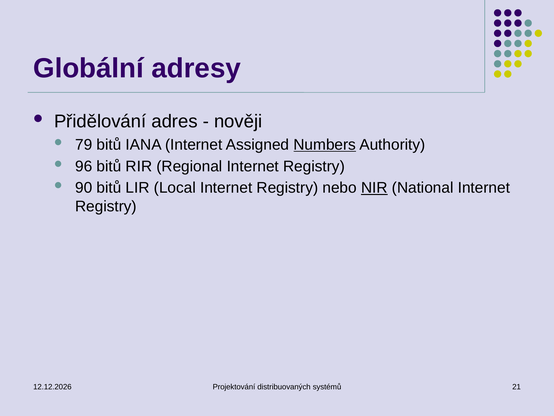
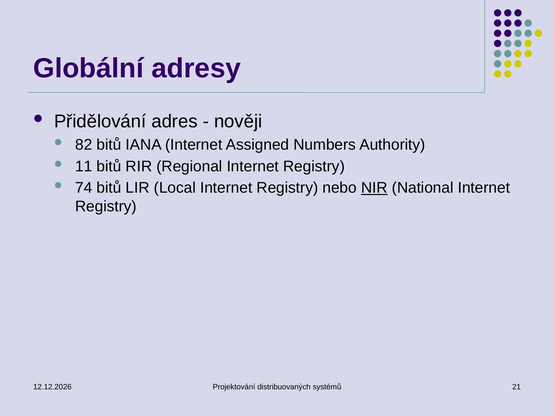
79: 79 -> 82 (84, 144)
Numbers underline: present -> none (325, 144)
96: 96 -> 11 (84, 166)
90: 90 -> 74 (84, 188)
